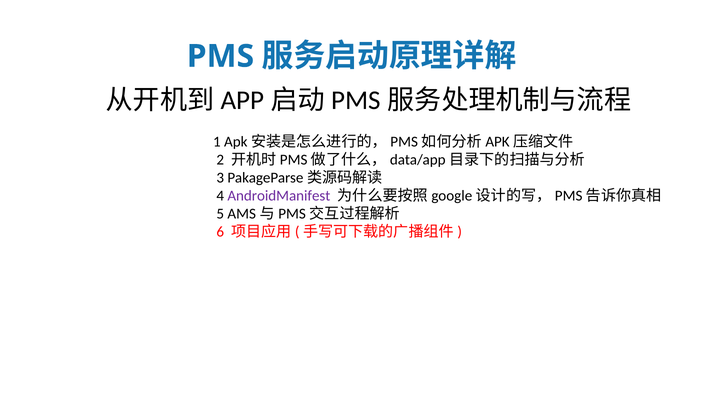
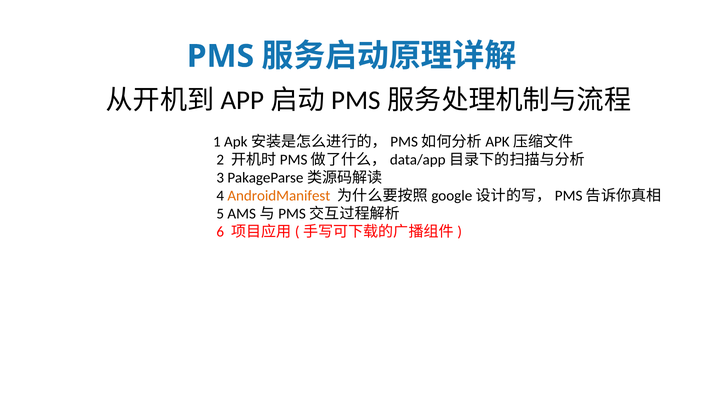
AndroidManifest colour: purple -> orange (279, 196)
